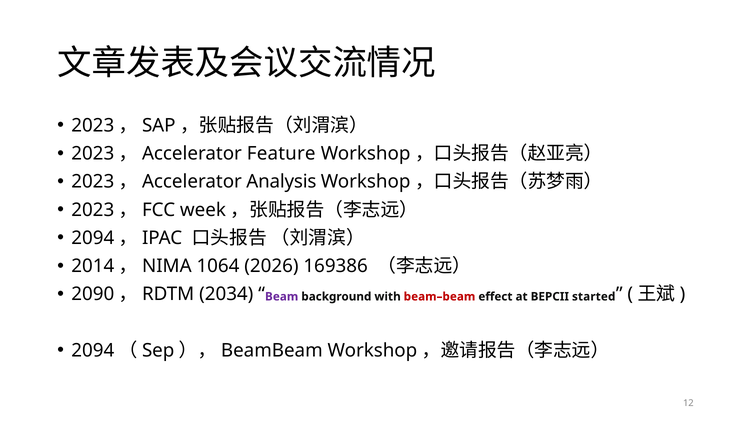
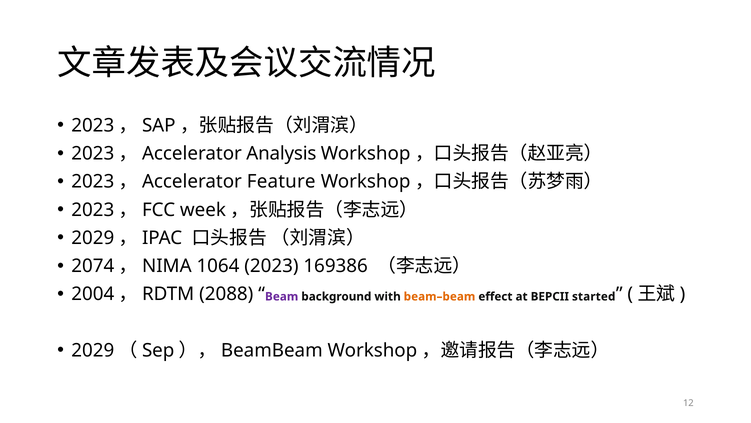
Feature: Feature -> Analysis (281, 153)
Analysis: Analysis -> Feature (281, 181)
2094: 2094 -> 2029 (93, 238)
2014: 2014 -> 2074 (93, 266)
1064 2026: 2026 -> 2023 (271, 266)
2090: 2090 -> 2004 (93, 294)
2034: 2034 -> 2088 (226, 294)
beam–beam colour: red -> orange (440, 296)
2094: 2094 -> 2029 (93, 350)
